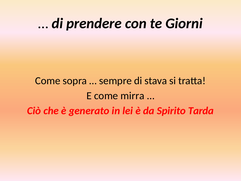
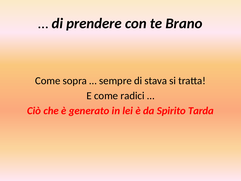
Giorni: Giorni -> Brano (184, 23)
mirra: mirra -> radici (133, 96)
